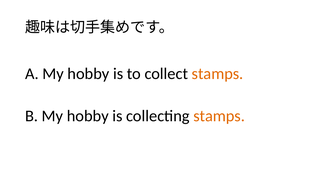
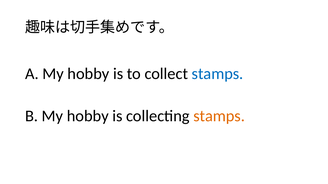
stamps colour: orange -> blue (218, 74)
